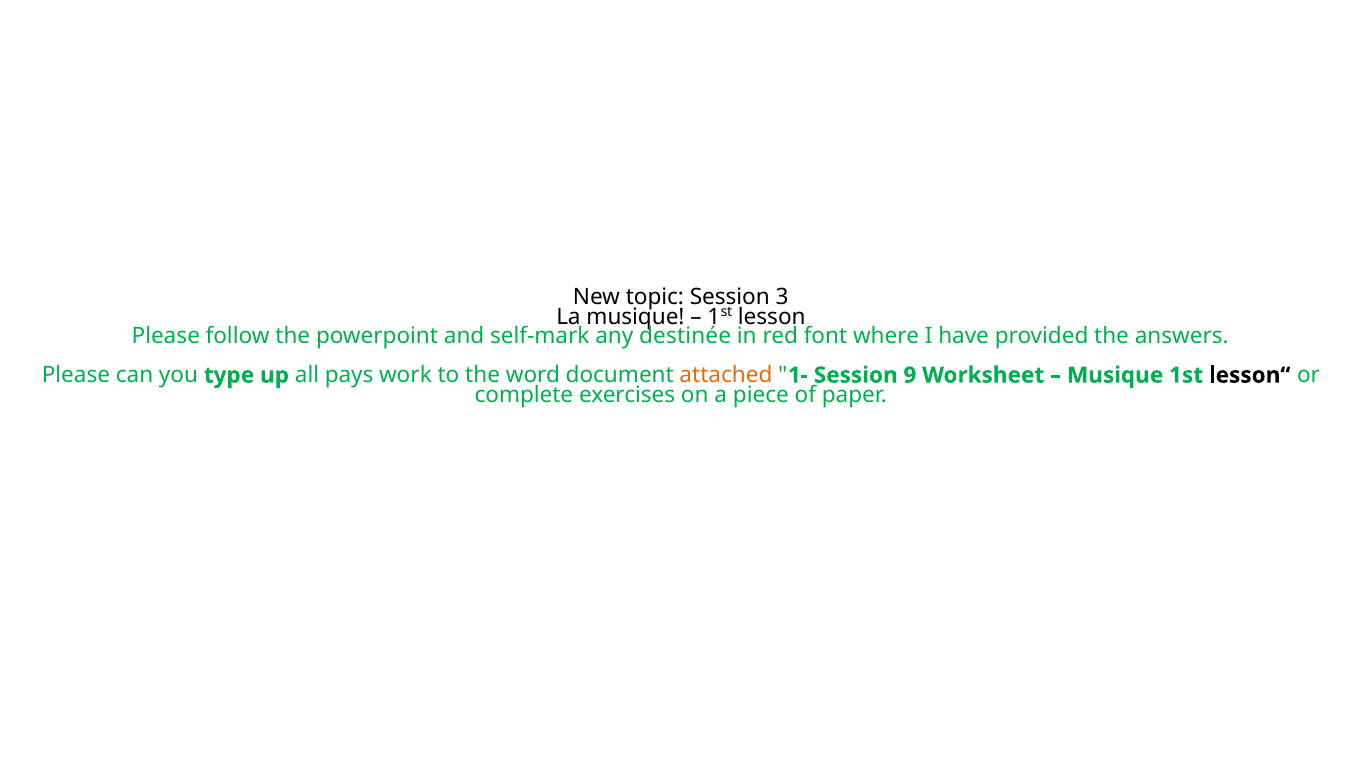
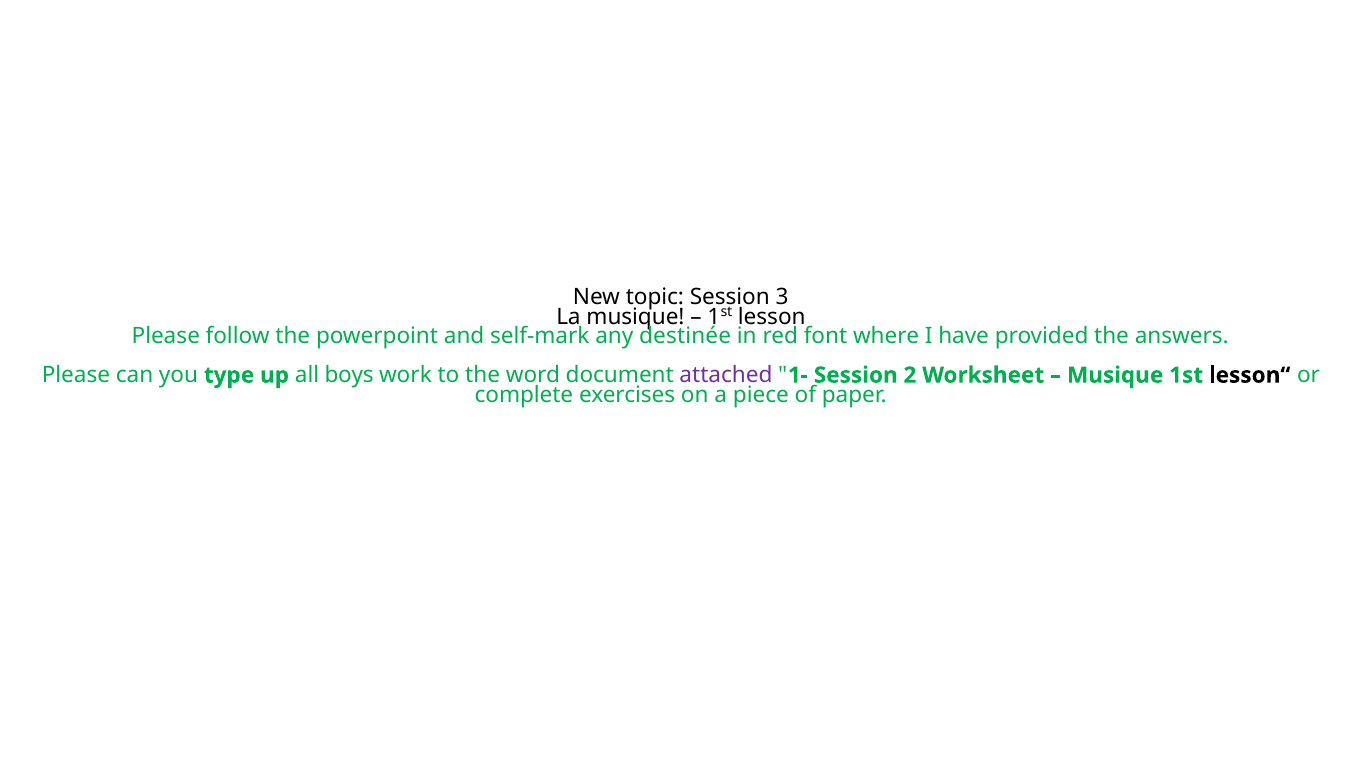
pays: pays -> boys (349, 375)
attached colour: orange -> purple (726, 375)
9: 9 -> 2 (910, 375)
